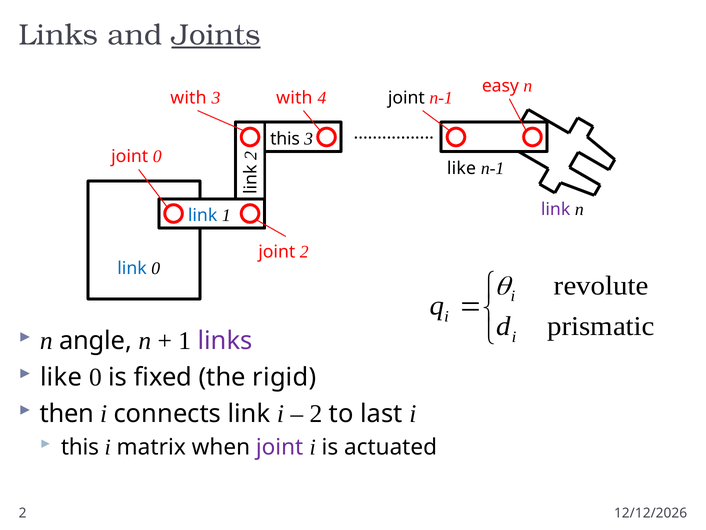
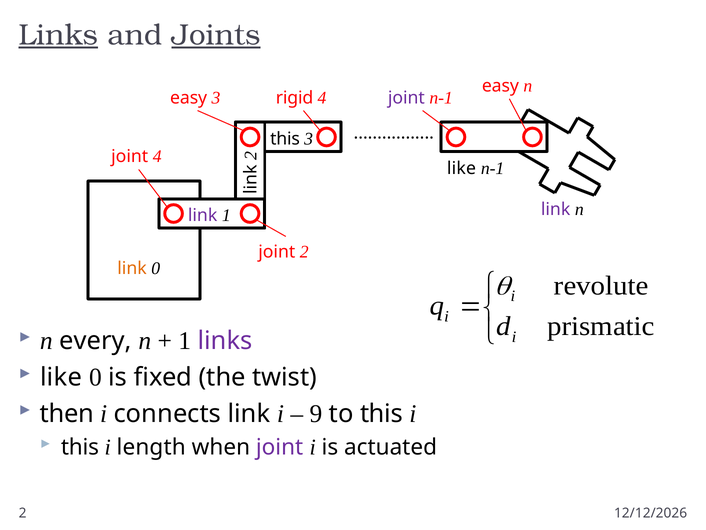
Links underline: none -> present (58, 35)
with: with -> easy (189, 98)
3 with: with -> rigid (295, 98)
joint colour: black -> purple (406, 98)
joint 0: 0 -> 4 (157, 156)
link colour: blue -> purple (203, 215)
link colour: blue -> orange (132, 268)
angle: angle -> every (95, 341)
rigid: rigid -> twist (285, 377)
2: 2 -> 9 (316, 413)
to last: last -> this (381, 413)
matrix: matrix -> length (151, 447)
